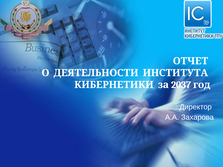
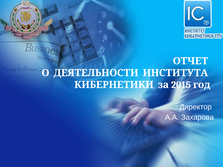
2037: 2037 -> 2015 (181, 85)
